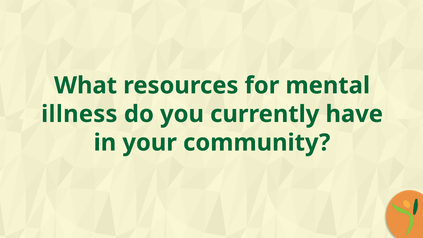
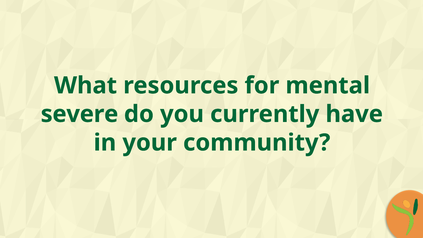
illness: illness -> severe (80, 114)
